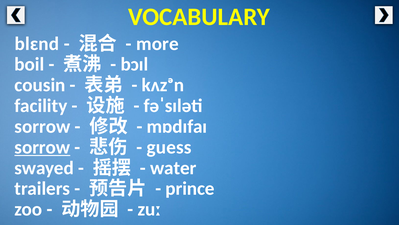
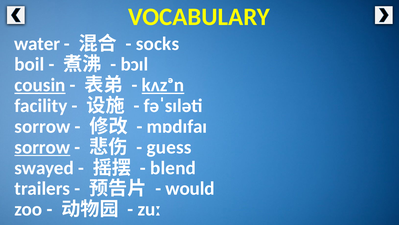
blɛnd: blɛnd -> water (37, 44)
more: more -> socks (157, 44)
cousin underline: none -> present (40, 85)
kʌzᵊn underline: none -> present (163, 85)
water: water -> blend (173, 168)
prince: prince -> would (190, 188)
